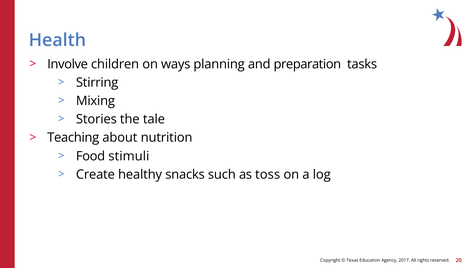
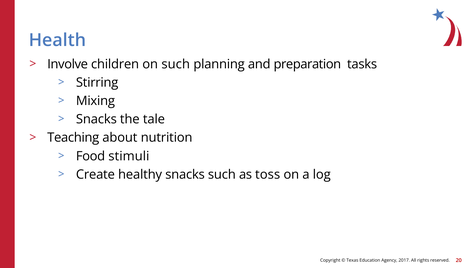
on ways: ways -> such (176, 64)
Stories: Stories -> Snacks (96, 119)
